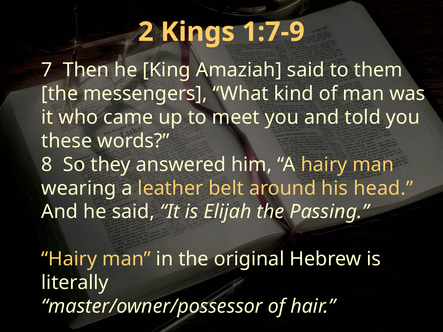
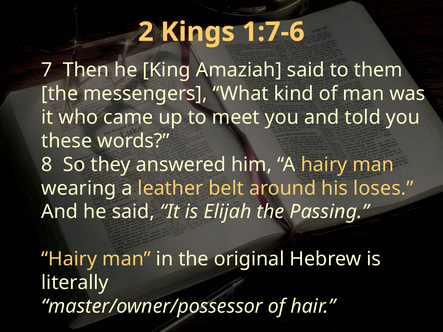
1:7-9: 1:7-9 -> 1:7-6 (273, 32)
head: head -> loses (383, 188)
